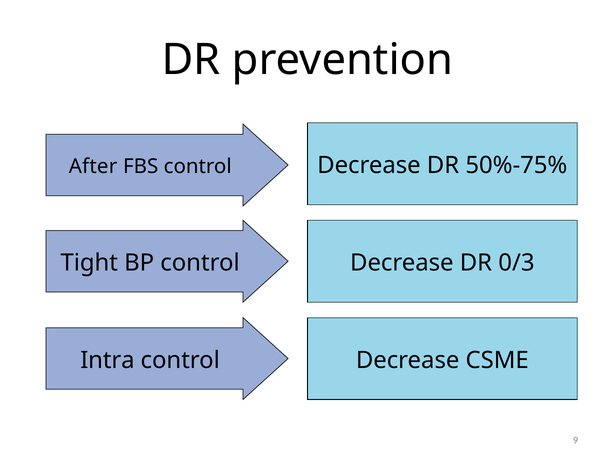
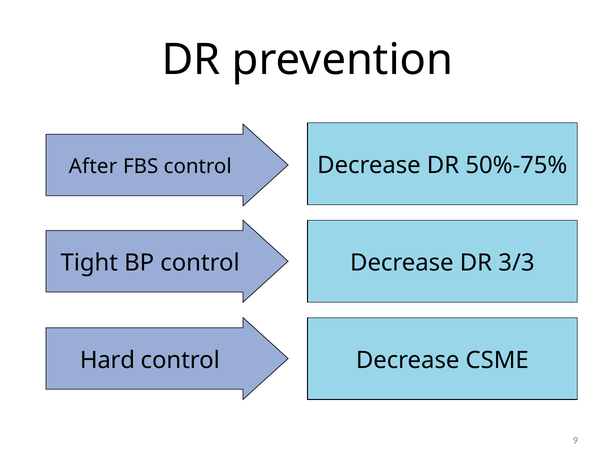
0/3: 0/3 -> 3/3 (516, 263)
Intra: Intra -> Hard (107, 360)
